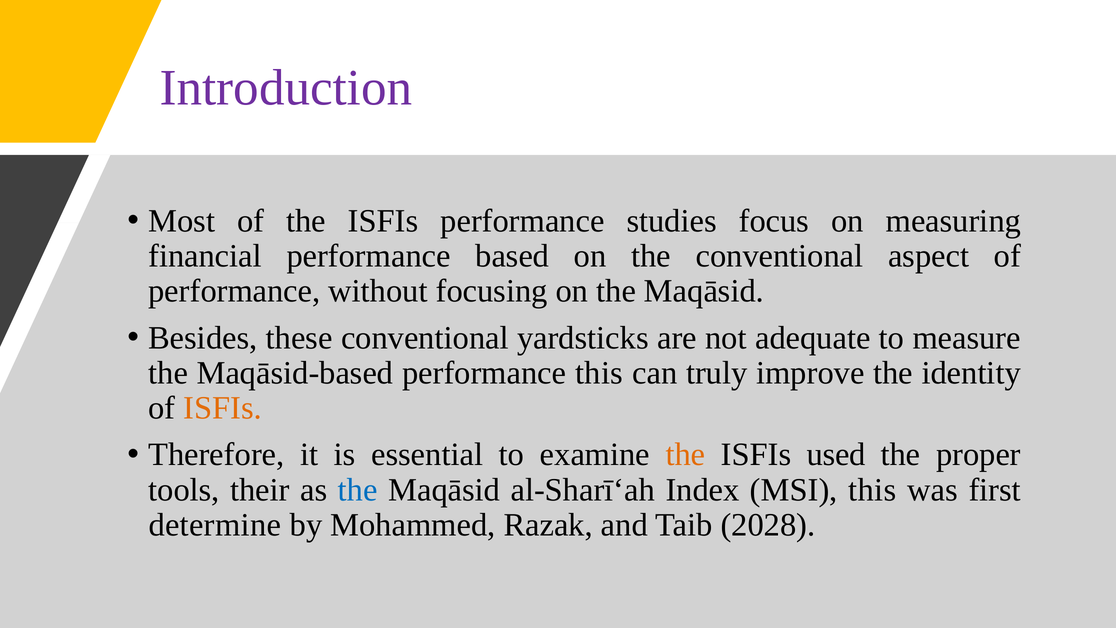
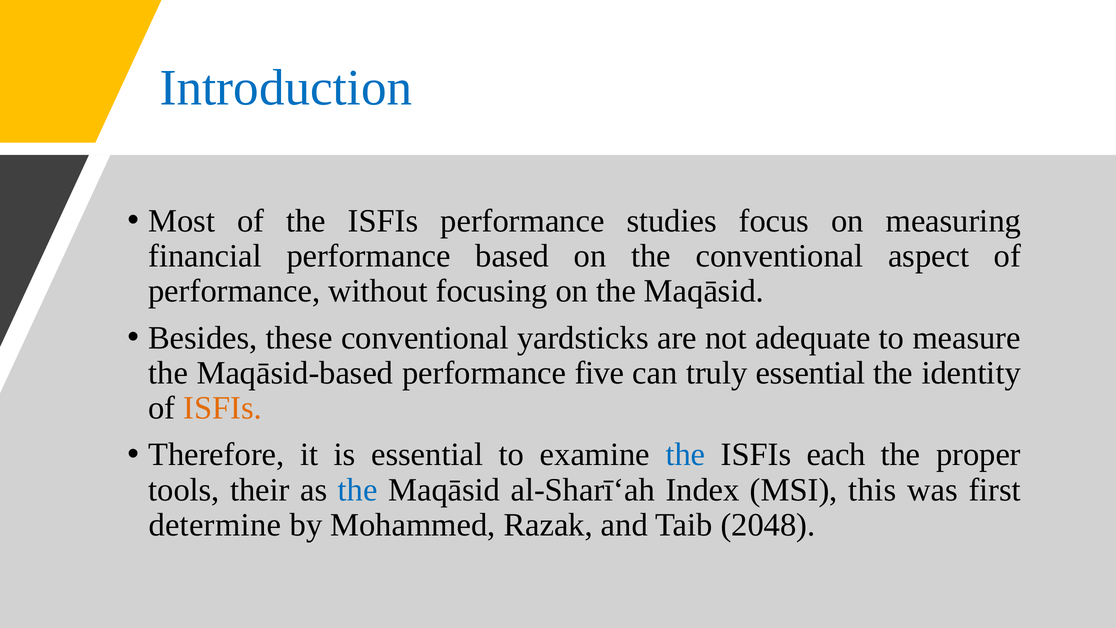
Introduction colour: purple -> blue (286, 88)
performance this: this -> five (599, 373)
truly improve: improve -> essential (810, 373)
the colour: orange -> blue (685, 455)
used: used -> each (836, 455)
2028: 2028 -> 2048 (768, 525)
